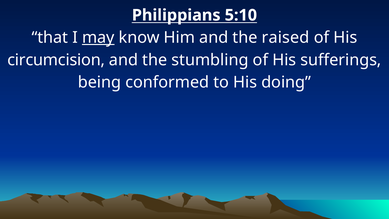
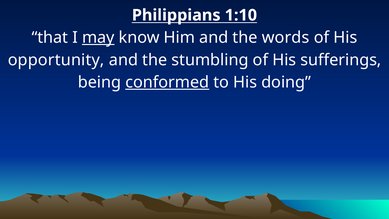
5:10: 5:10 -> 1:10 (241, 15)
raised: raised -> words (286, 38)
circumcision: circumcision -> opportunity (56, 60)
conformed underline: none -> present (167, 82)
